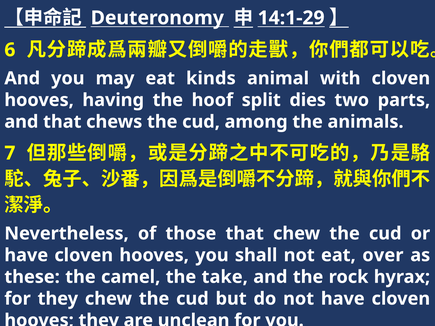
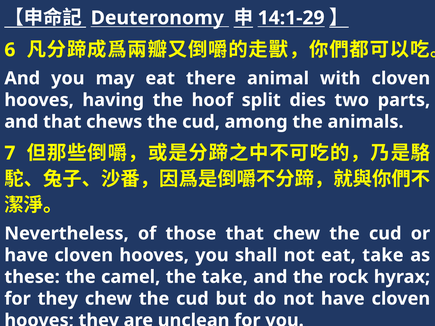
kinds: kinds -> there (211, 78)
eat over: over -> take (383, 255)
